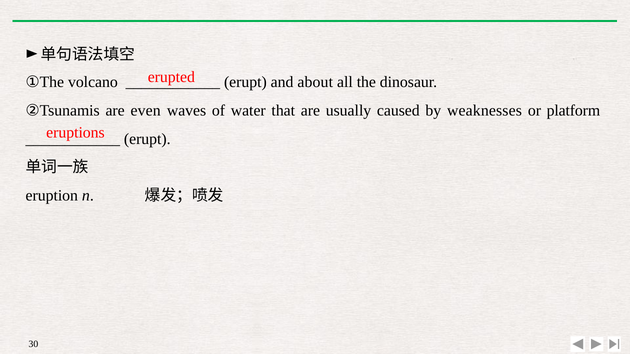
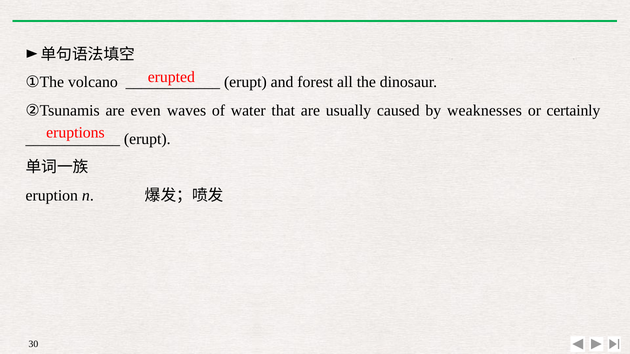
about: about -> forest (315, 82)
platform: platform -> certainly (573, 111)
